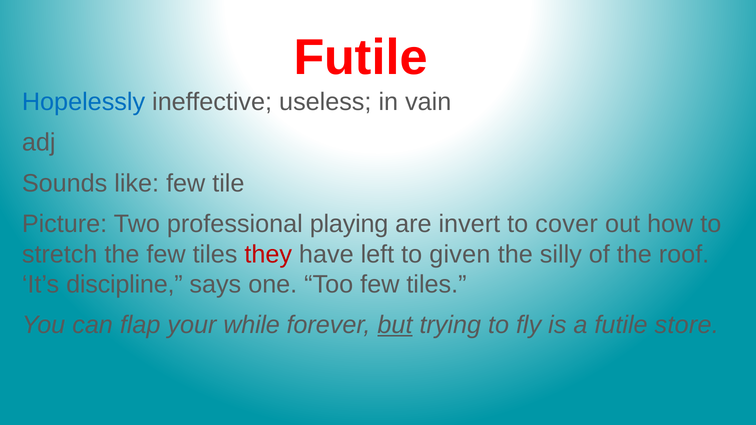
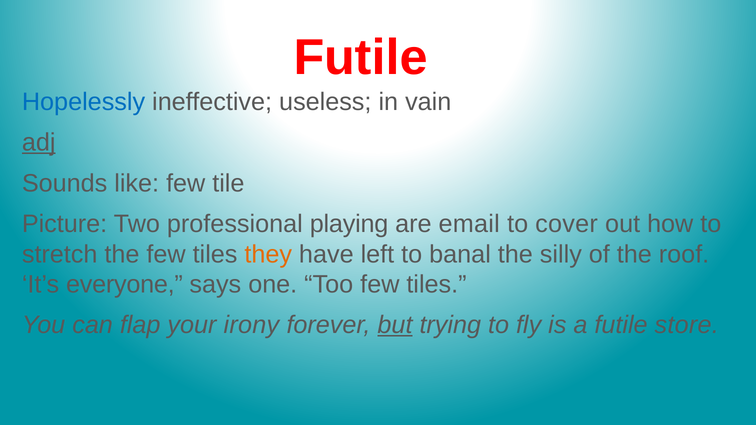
adj underline: none -> present (39, 143)
invert: invert -> email (469, 224)
they colour: red -> orange (268, 254)
given: given -> banal (460, 254)
discipline: discipline -> everyone (124, 285)
while: while -> irony (251, 325)
